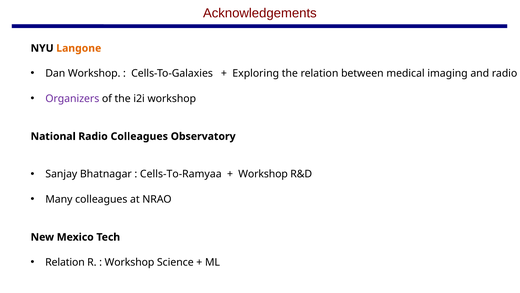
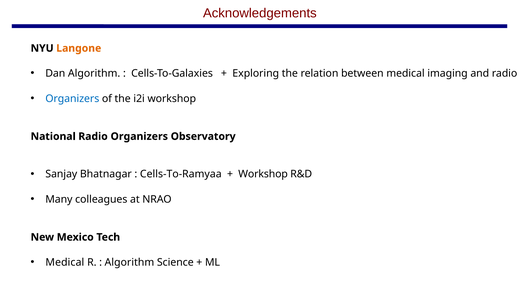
Dan Workshop: Workshop -> Algorithm (94, 73)
Organizers colour: purple -> blue (72, 98)
Radio Colleagues: Colleagues -> Organizers (139, 136)
Relation: Relation -> Medical (65, 262)
Workshop: Workshop -> Algorithm (129, 262)
